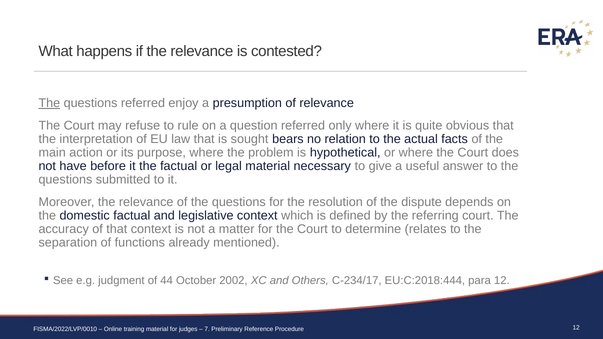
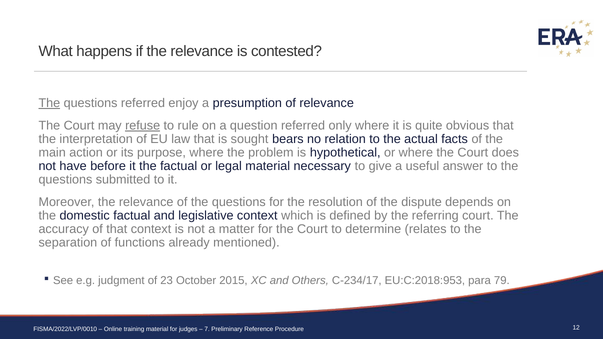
refuse underline: none -> present (143, 126)
44: 44 -> 23 (167, 281)
2002: 2002 -> 2015 (233, 281)
EU:C:2018:444: EU:C:2018:444 -> EU:C:2018:953 (425, 281)
para 12: 12 -> 79 (502, 281)
